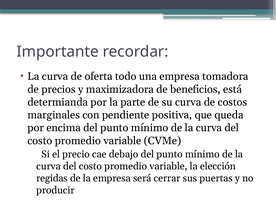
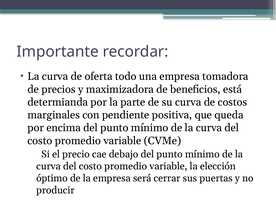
regidas: regidas -> óptimo (52, 178)
